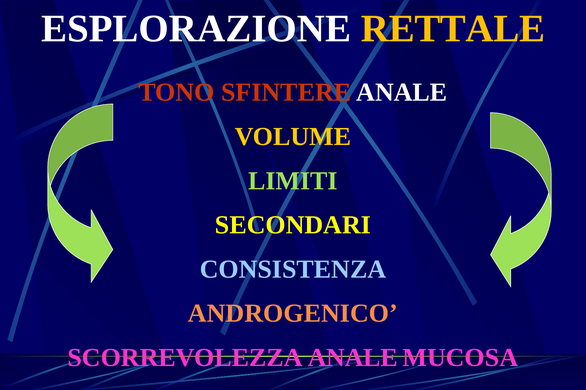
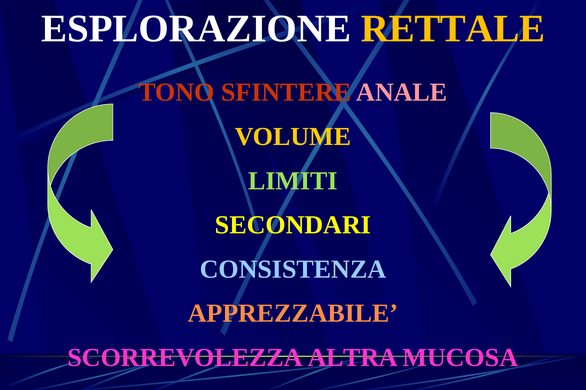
ANALE colour: white -> pink (402, 93)
ANDROGENICO: ANDROGENICO -> APPREZZABILE (293, 314)
SCORREVOLEZZA ANALE: ANALE -> ALTRA (353, 358)
